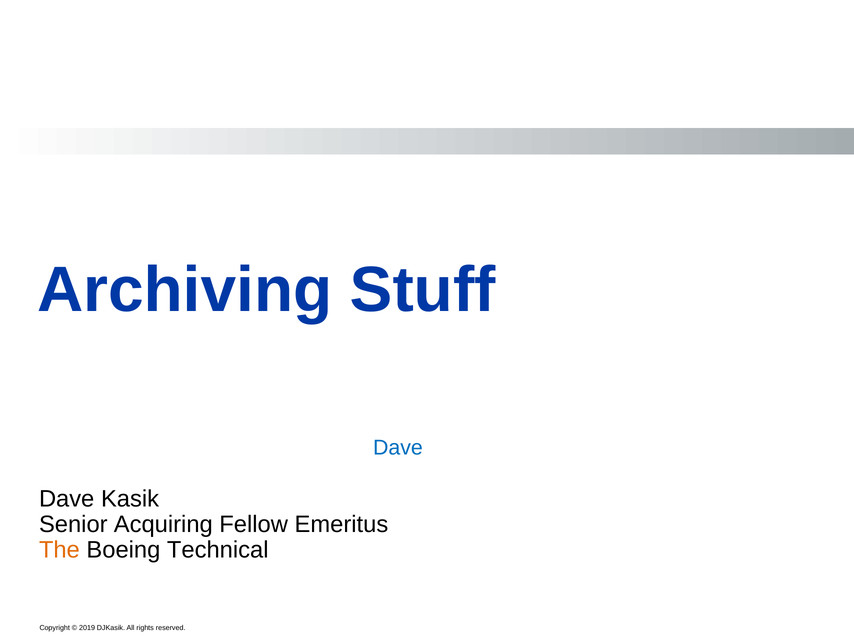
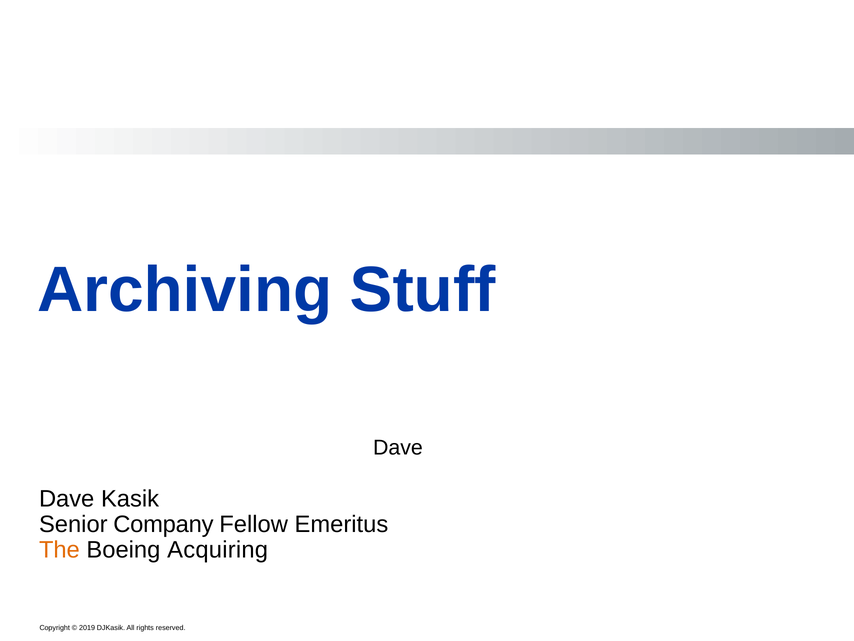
Dave colour: blue -> black (398, 447)
Senior Acquiring: Acquiring -> Company (163, 524)
Boeing Technical: Technical -> Acquiring (218, 550)
